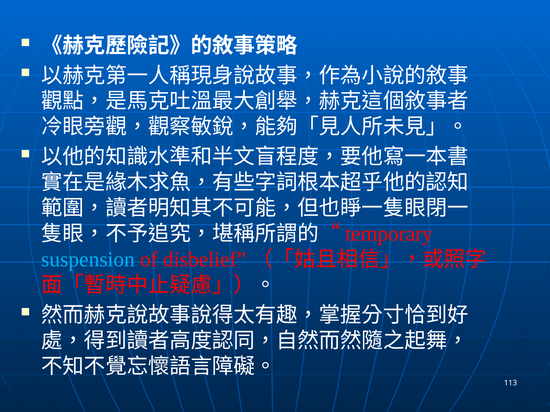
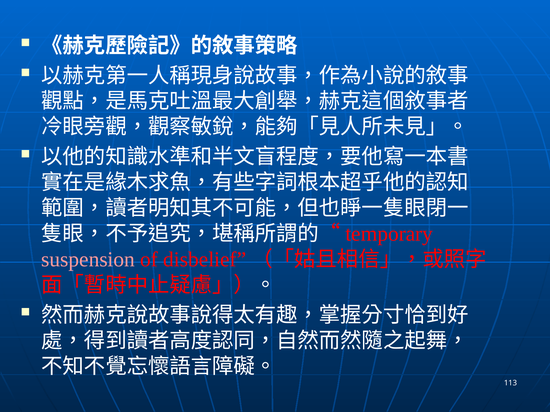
suspension colour: light blue -> pink (88, 260)
